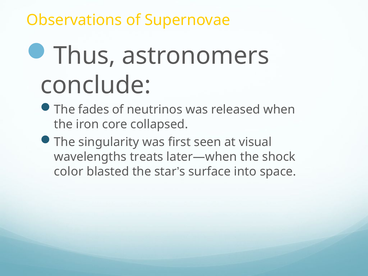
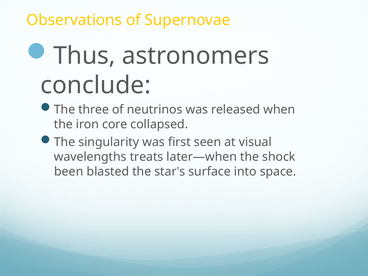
fades: fades -> three (94, 110)
color: color -> been (69, 171)
